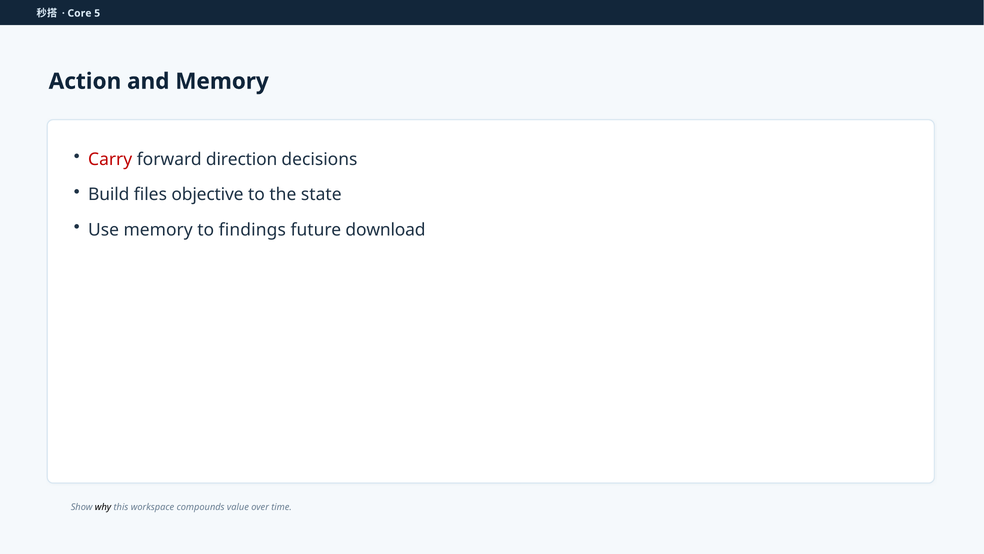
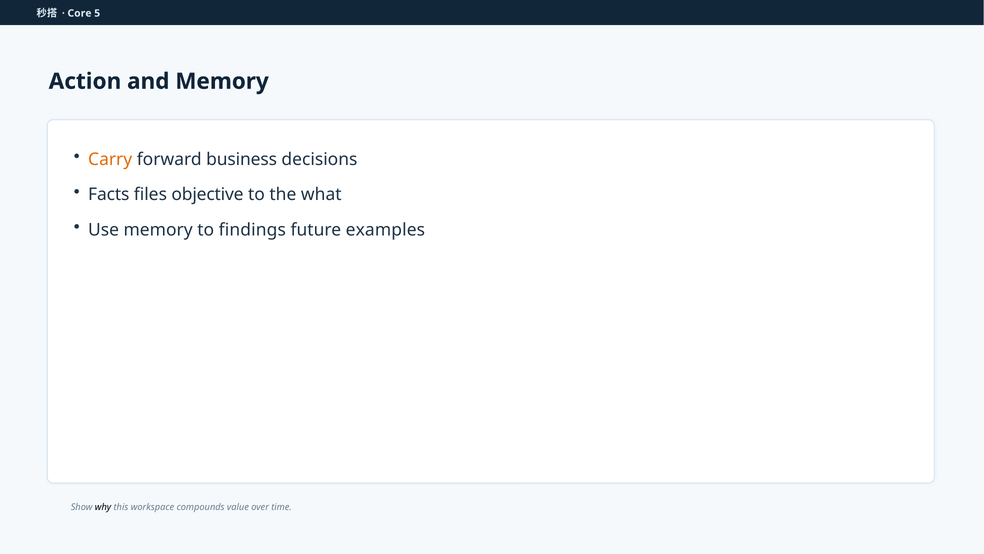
Carry colour: red -> orange (110, 159)
direction: direction -> business (242, 159)
Build: Build -> Facts (109, 195)
state: state -> what (321, 195)
download: download -> examples (385, 230)
